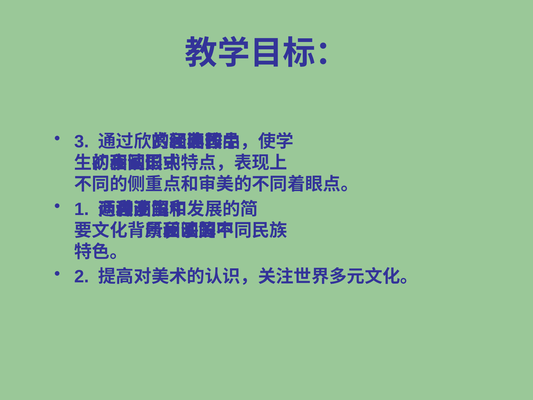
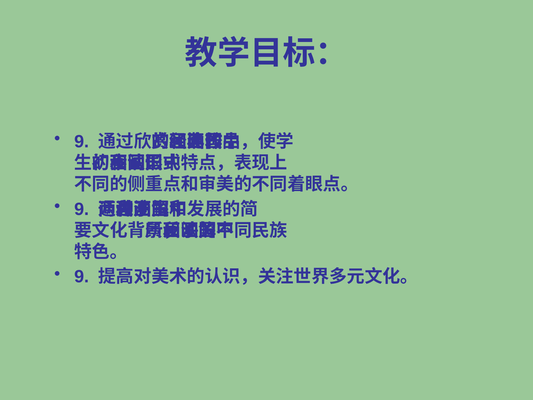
3: 3 -> 9 (82, 142)
1: 1 -> 9 (82, 209)
2: 2 -> 9 (82, 277)
